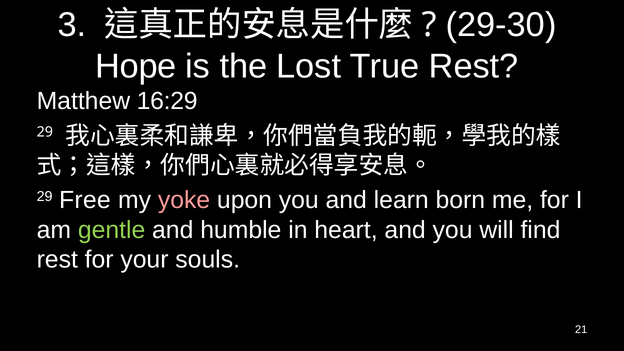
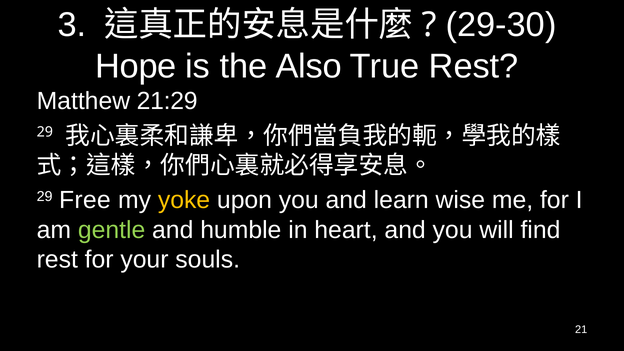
Lost: Lost -> Also (309, 66)
16:29: 16:29 -> 21:29 (167, 101)
yoke colour: pink -> yellow (184, 200)
born: born -> wise (460, 200)
